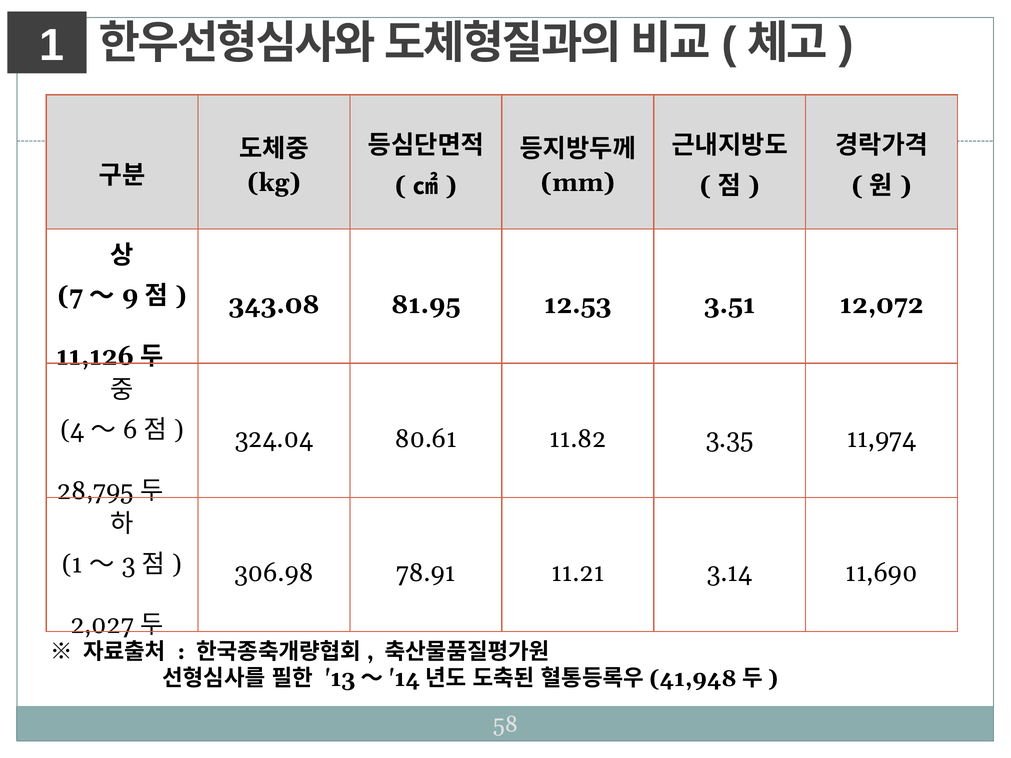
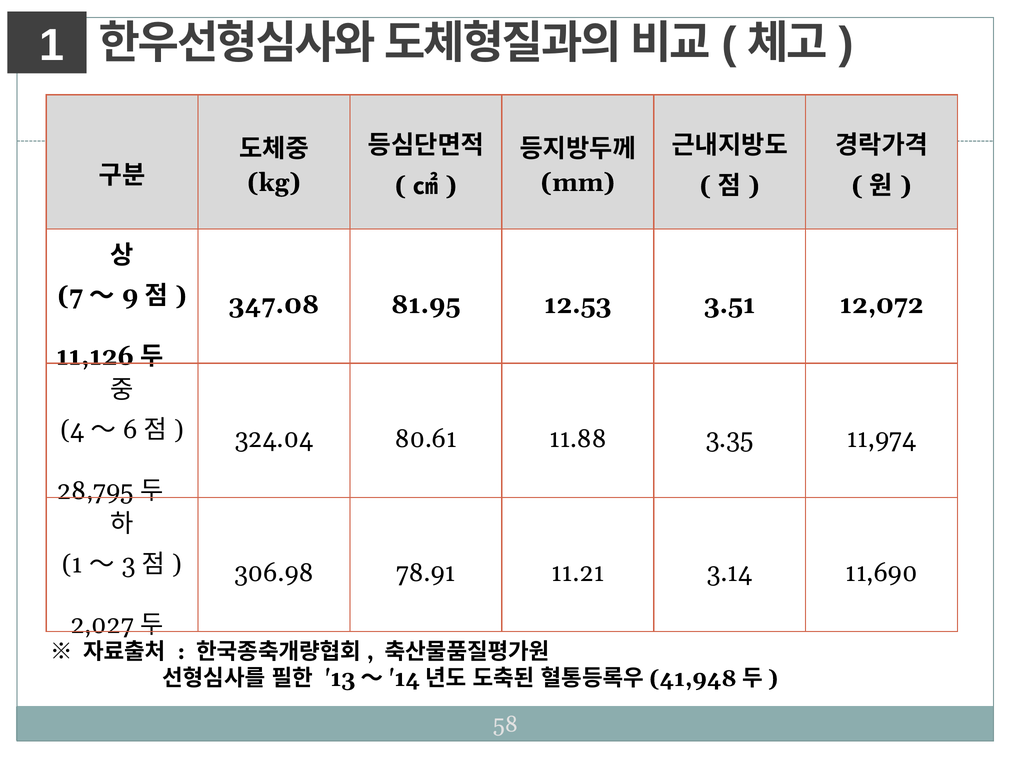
343.08: 343.08 -> 347.08 (274, 305)
11.82: 11.82 -> 11.88 (578, 439)
